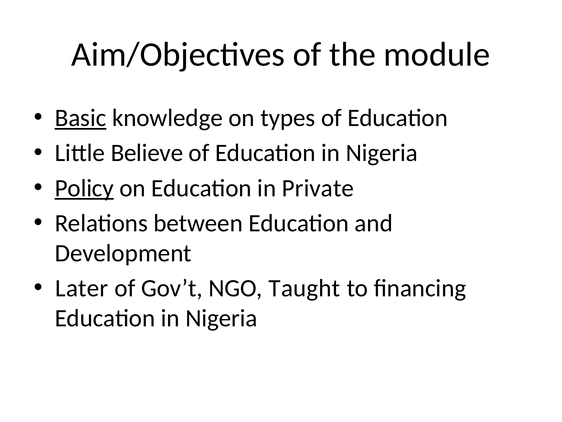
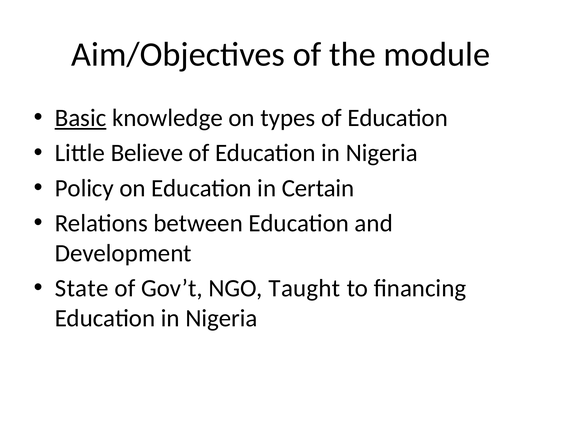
Policy underline: present -> none (84, 188)
Private: Private -> Certain (318, 188)
Later: Later -> State (82, 288)
